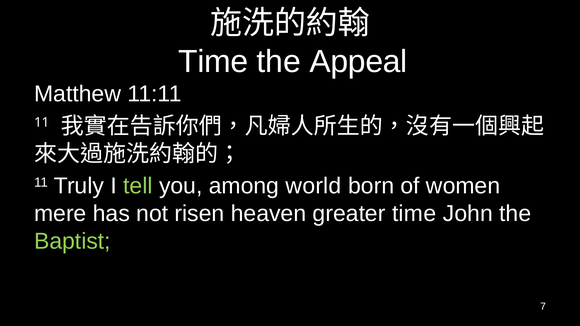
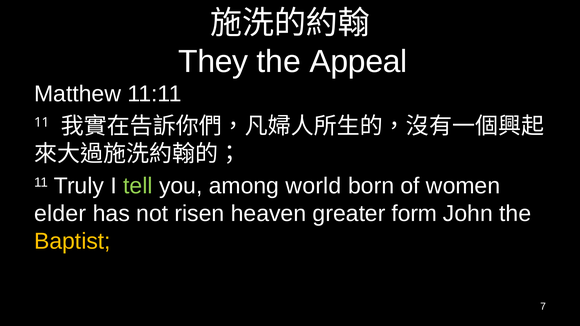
Time: Time -> They (213, 62)
mere: mere -> elder (60, 214)
greater time: time -> form (414, 214)
Baptist colour: light green -> yellow (72, 241)
